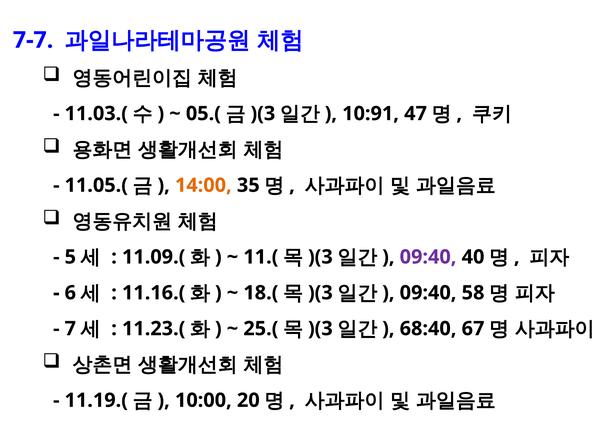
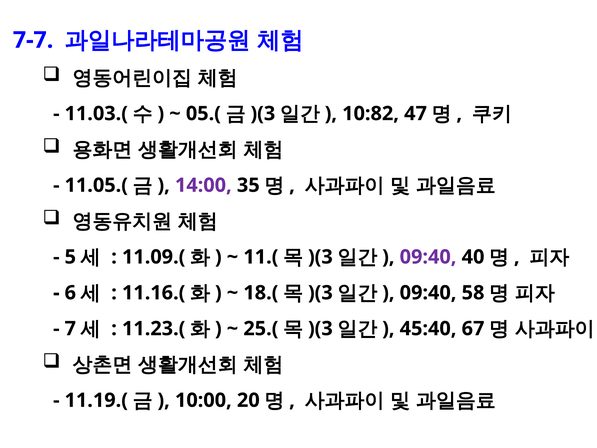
10:91: 10:91 -> 10:82 (371, 114)
14:00 colour: orange -> purple (203, 185)
68:40: 68:40 -> 45:40 (428, 328)
